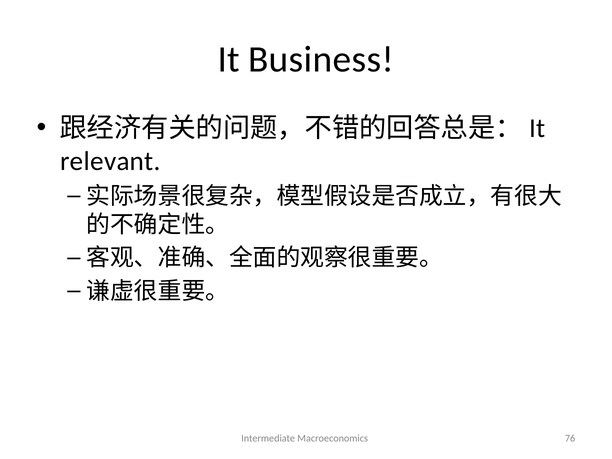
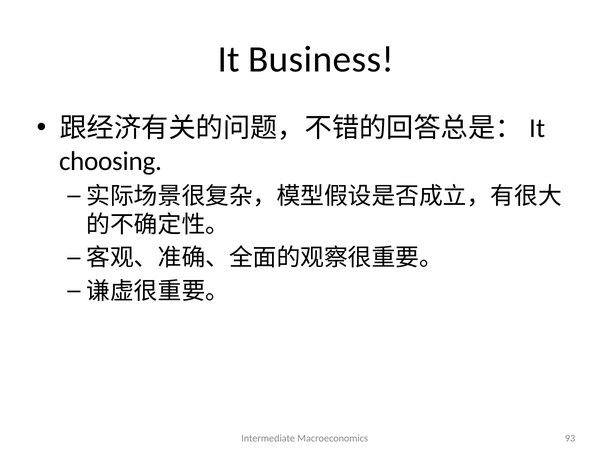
relevant: relevant -> choosing (111, 161)
76: 76 -> 93 (570, 438)
